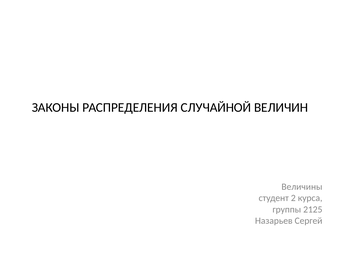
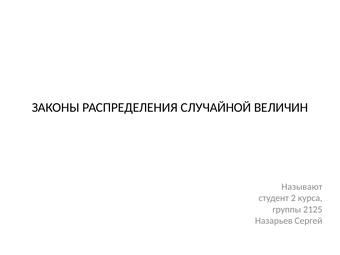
Величины: Величины -> Называют (302, 187)
